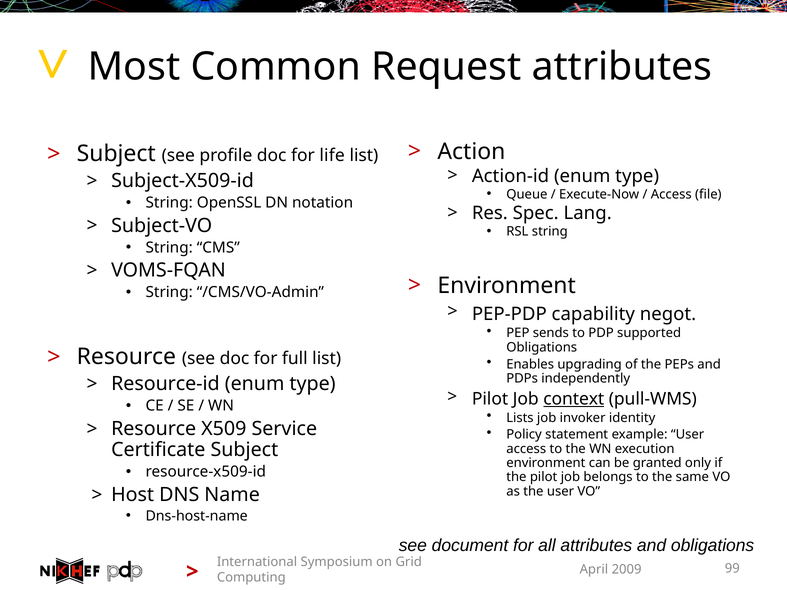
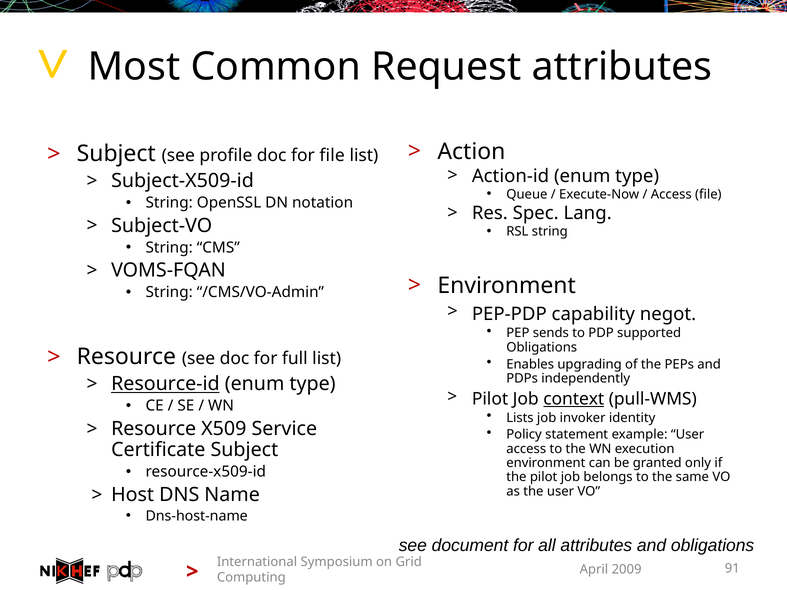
for life: life -> file (332, 156)
Resource-id underline: none -> present (165, 384)
99: 99 -> 91 (732, 569)
